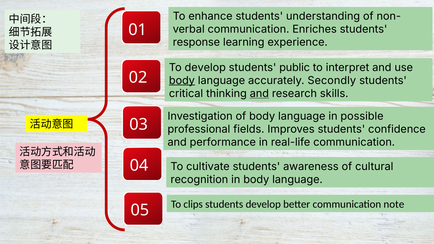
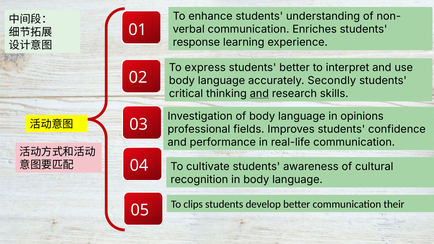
To develop: develop -> express (205, 68)
students public: public -> better (295, 68)
body underline: present -> none (182, 81)
possible: possible -> opinions (362, 116)
note: note -> their (394, 204)
